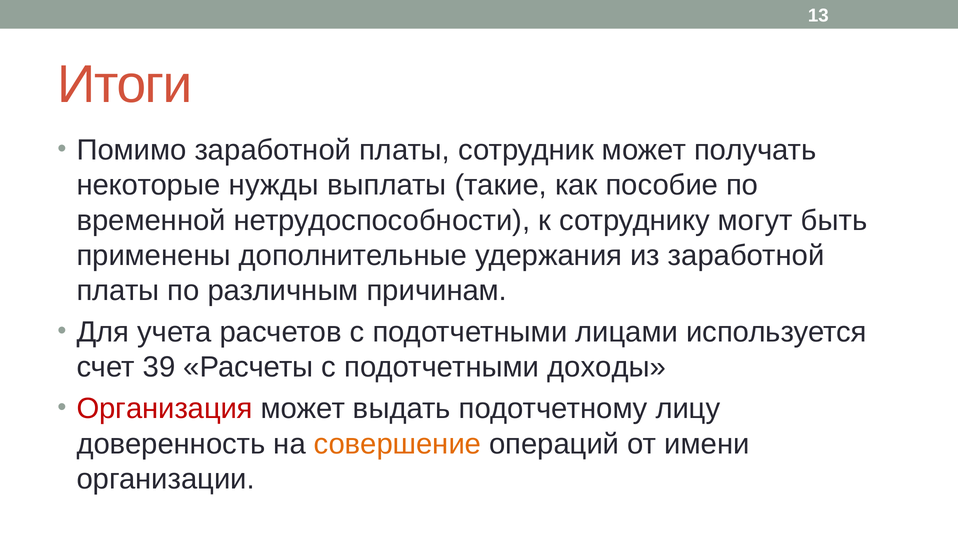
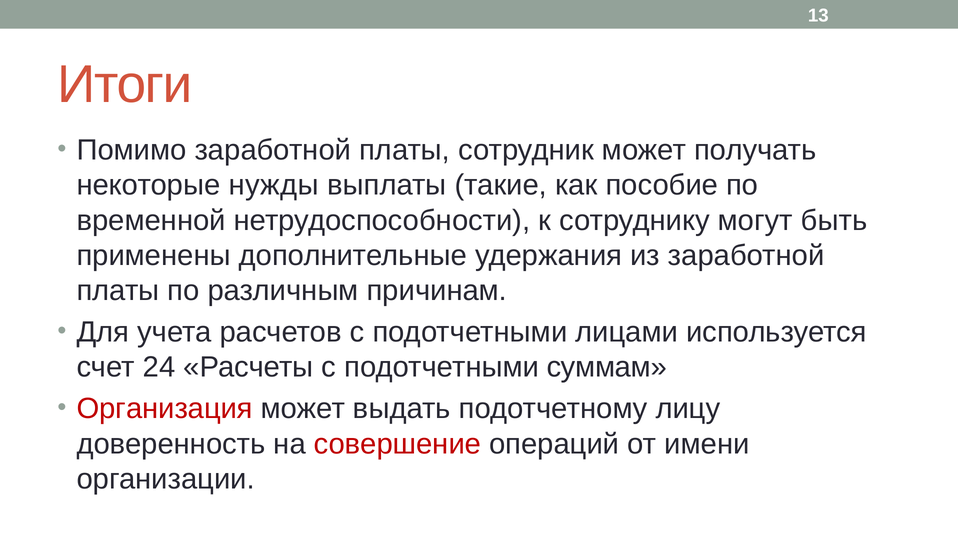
39: 39 -> 24 (159, 367)
доходы: доходы -> суммам (607, 367)
совершение colour: orange -> red (398, 444)
